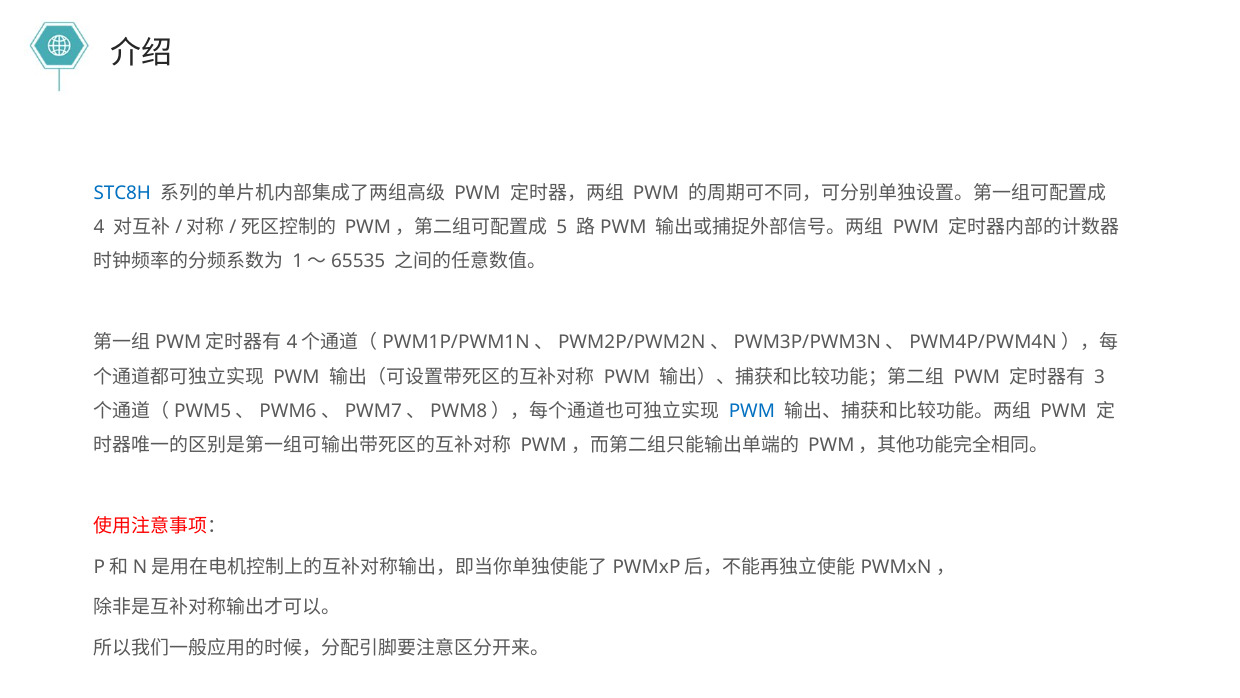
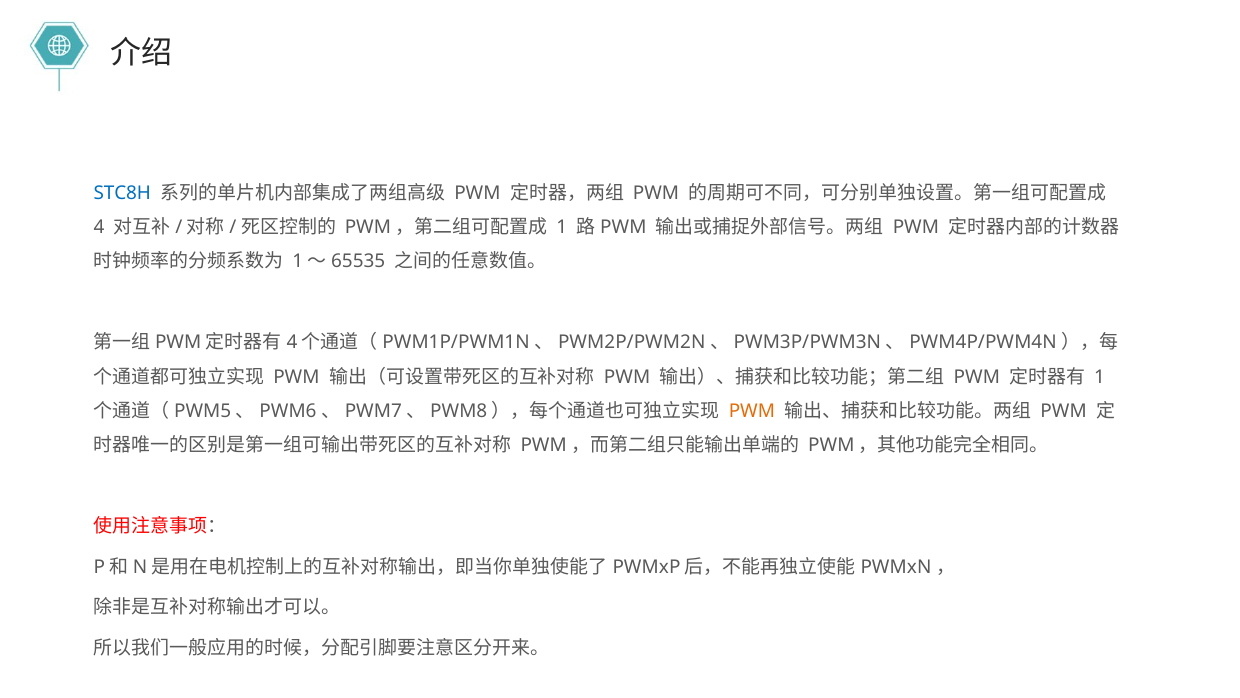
5: 5 -> 1 (562, 227)
3: 3 -> 1 (1100, 376)
PWM colour: blue -> orange (752, 411)
